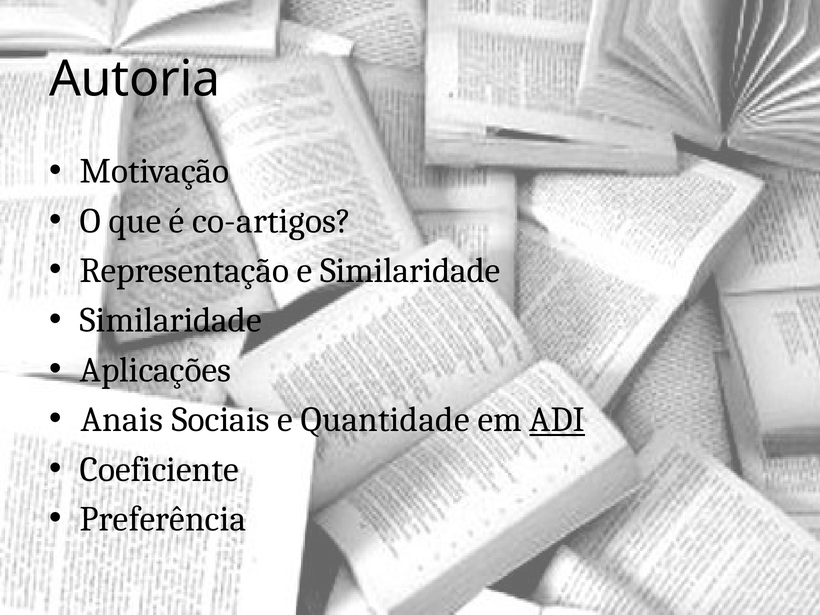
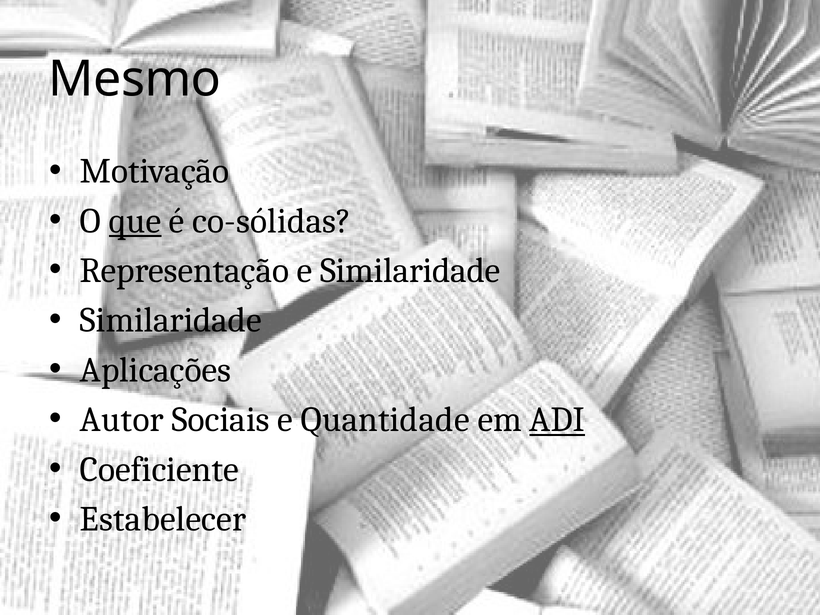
Autoria: Autoria -> Mesmo (135, 79)
que underline: none -> present (135, 221)
co-artigos: co-artigos -> co-sólidas (272, 221)
Anais: Anais -> Autor (122, 420)
Preferência: Preferência -> Estabelecer (163, 519)
